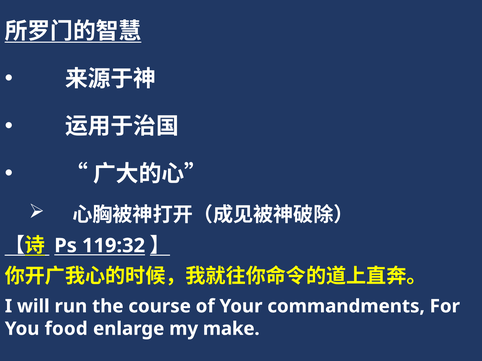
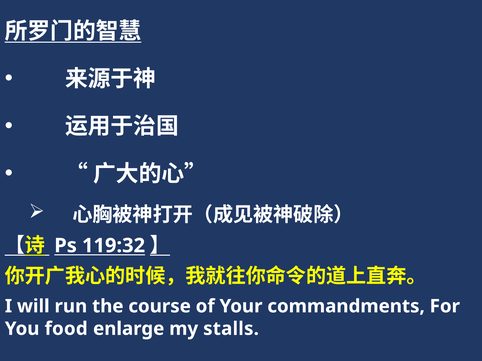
make: make -> stalls (231, 329)
